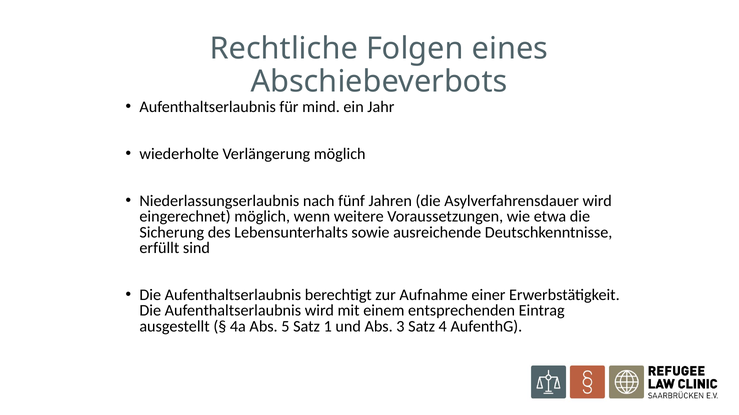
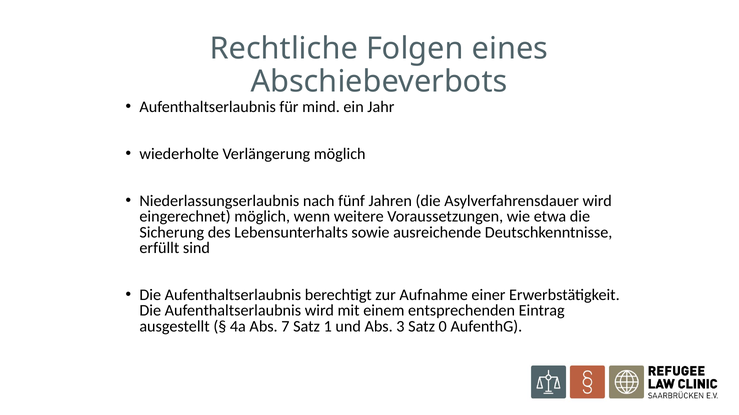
5: 5 -> 7 (285, 327)
4: 4 -> 0 (443, 327)
